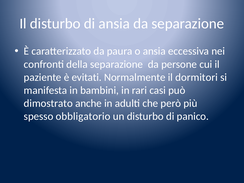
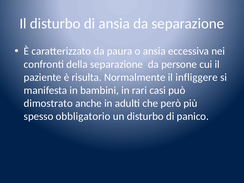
evitati: evitati -> risulta (87, 77)
dormitori: dormitori -> infliggere (197, 77)
